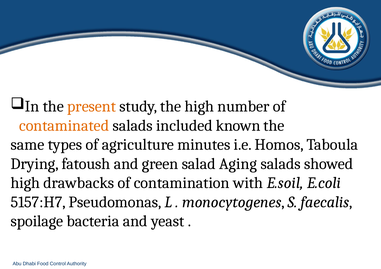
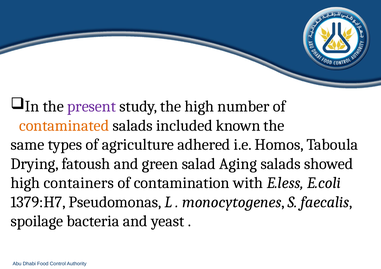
present colour: orange -> purple (92, 106)
minutes: minutes -> adhered (204, 145)
drawbacks: drawbacks -> containers (79, 183)
E.soil: E.soil -> E.less (285, 183)
5157:H7: 5157:H7 -> 1379:H7 (38, 202)
